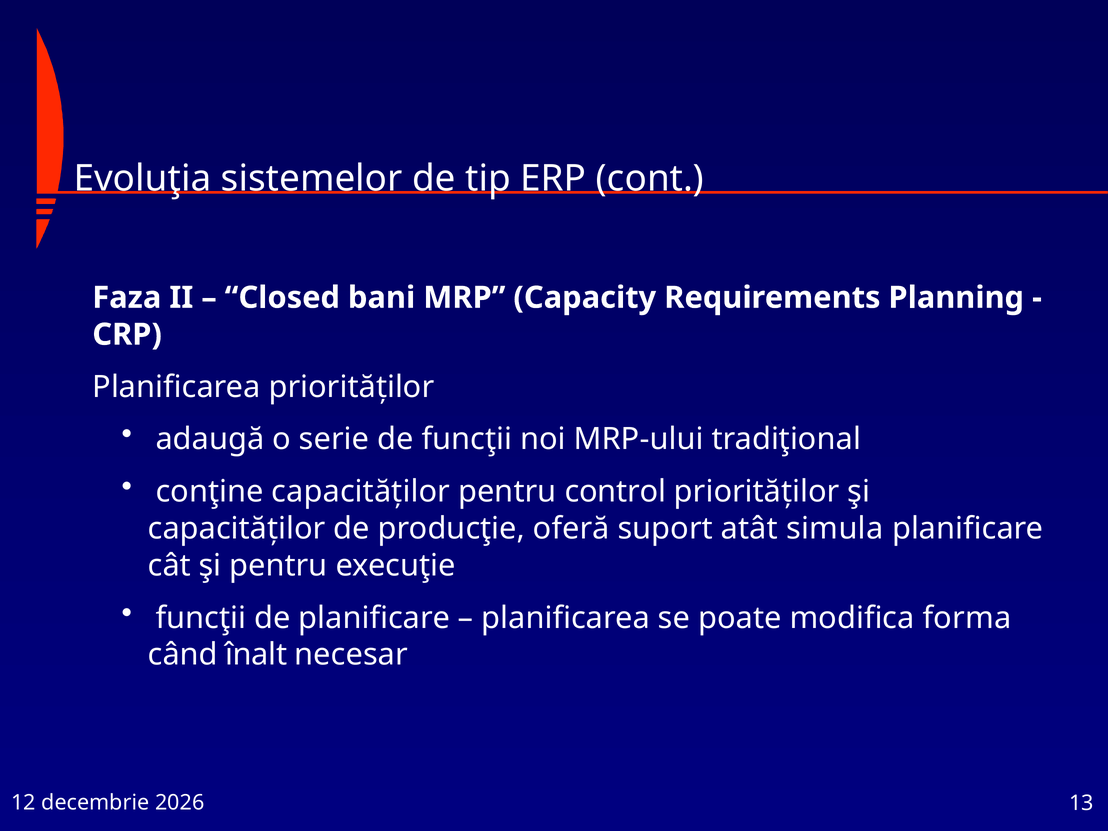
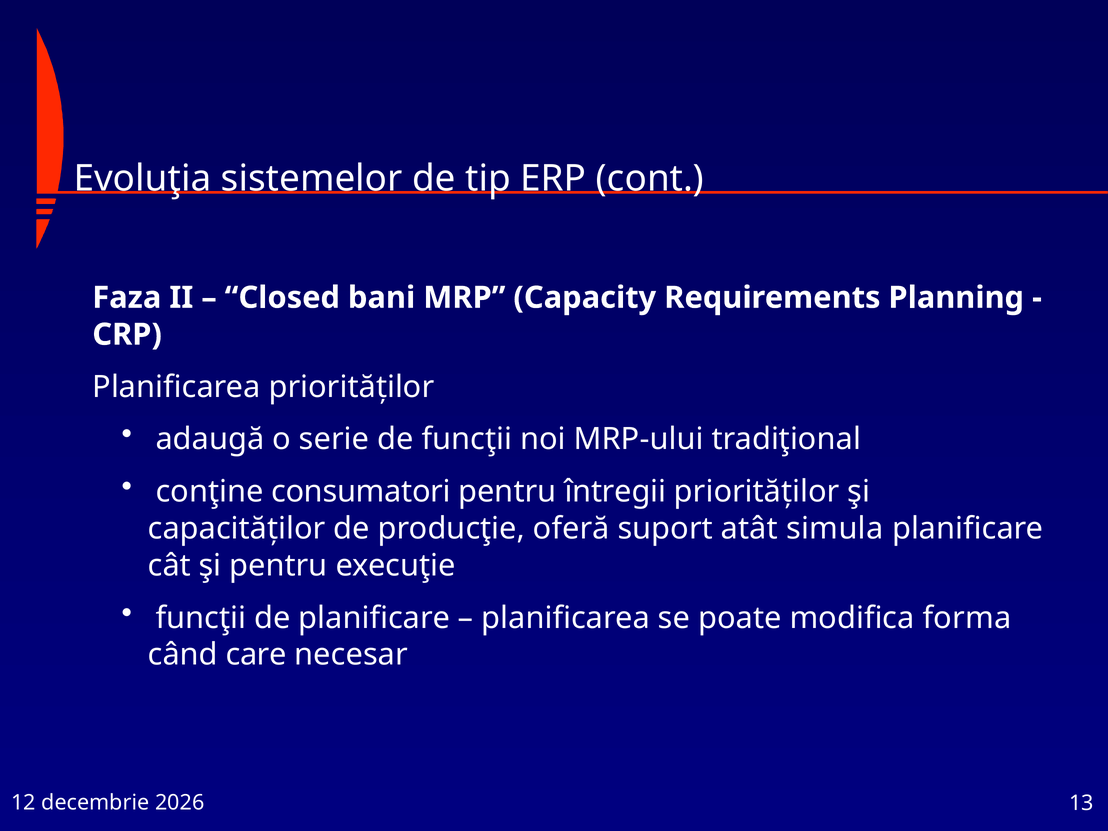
conţine capacităţilor: capacităţilor -> consumatori (361, 492)
control: control -> întregii (615, 492)
înalt: înalt -> care (256, 655)
